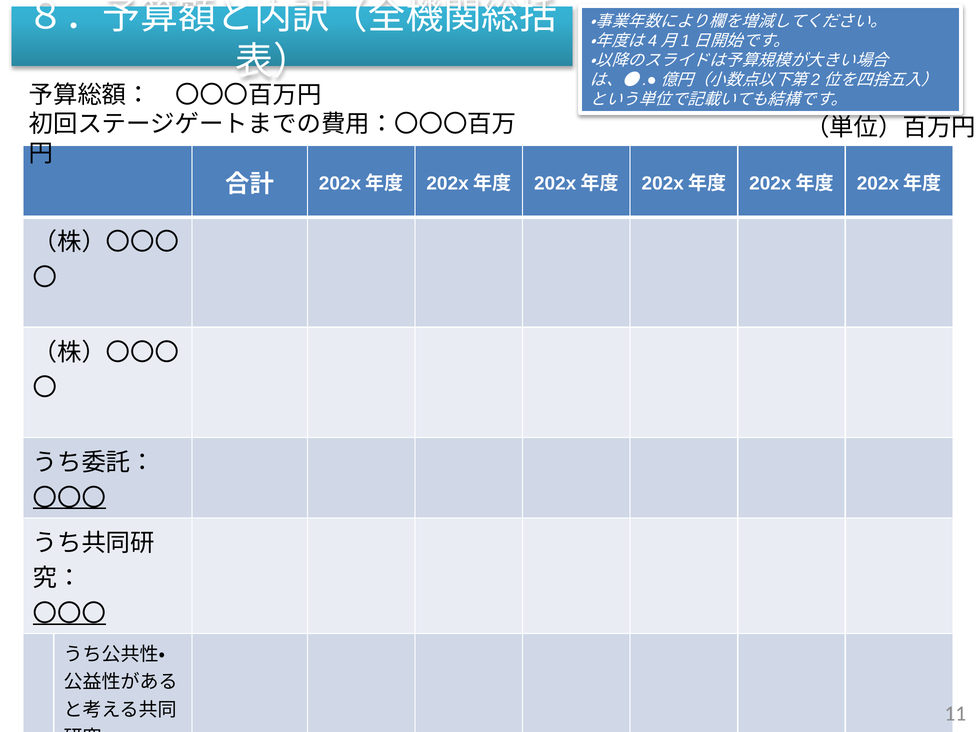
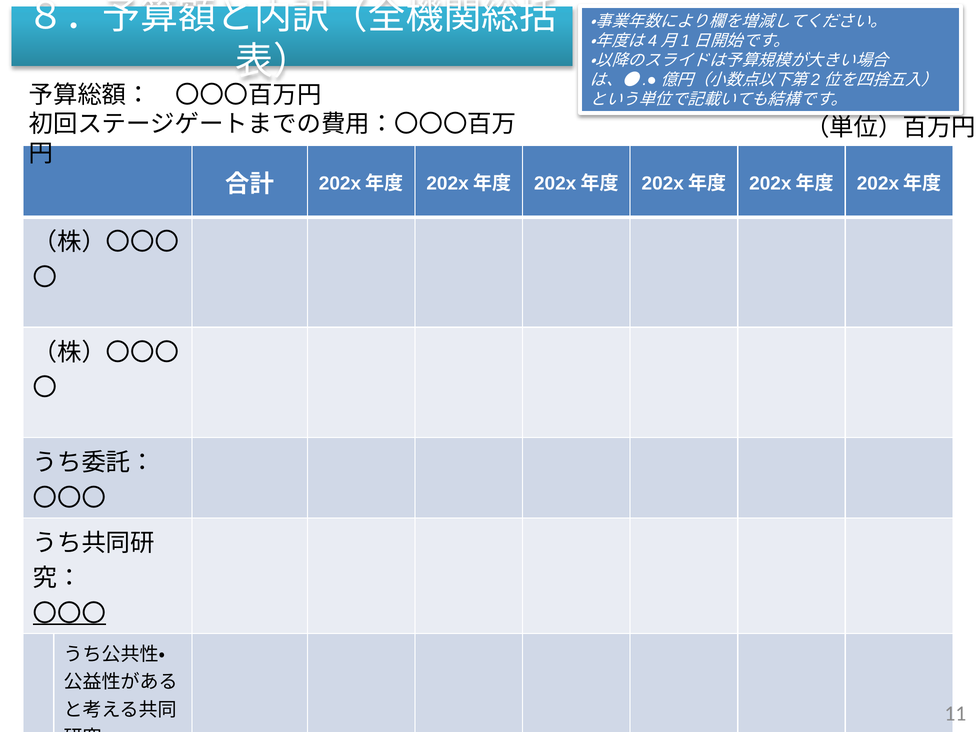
〇〇〇 underline: present -> none (69, 498)
